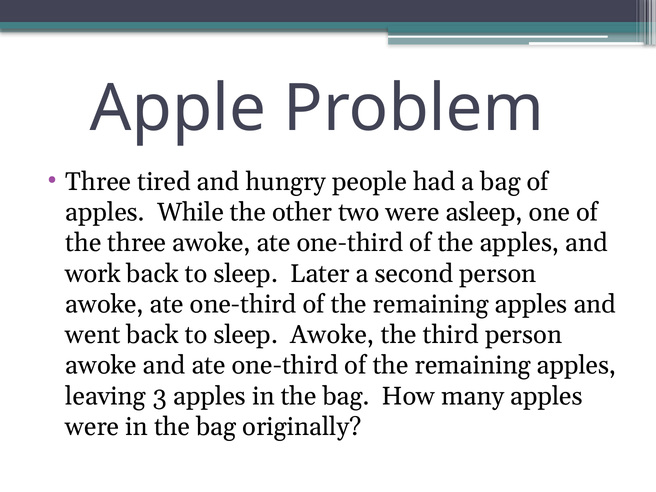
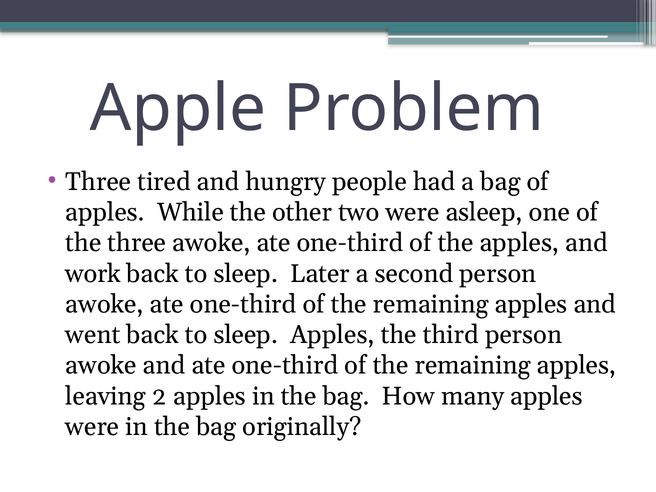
sleep Awoke: Awoke -> Apples (332, 335)
3: 3 -> 2 (160, 396)
